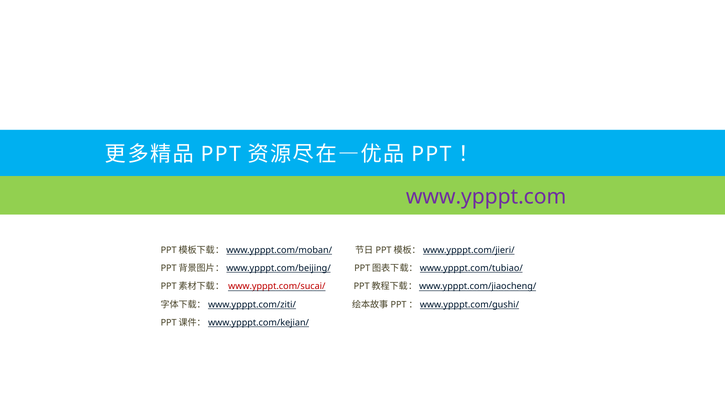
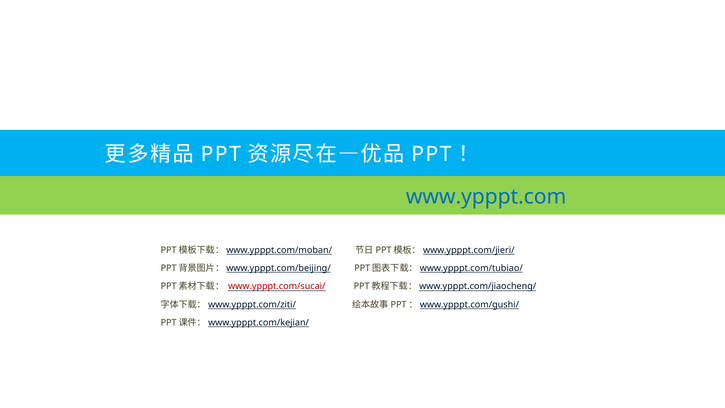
www.ypppt.com colour: purple -> blue (486, 196)
